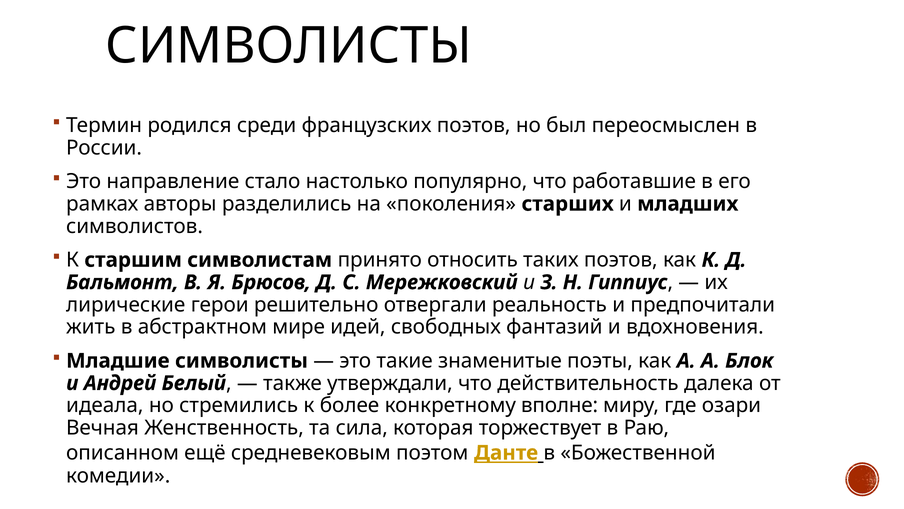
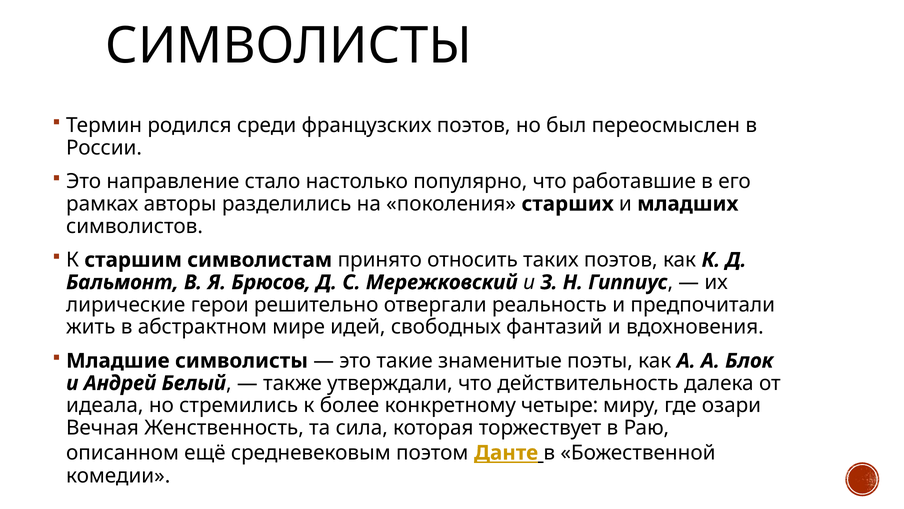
вполне: вполне -> четыре (560, 405)
